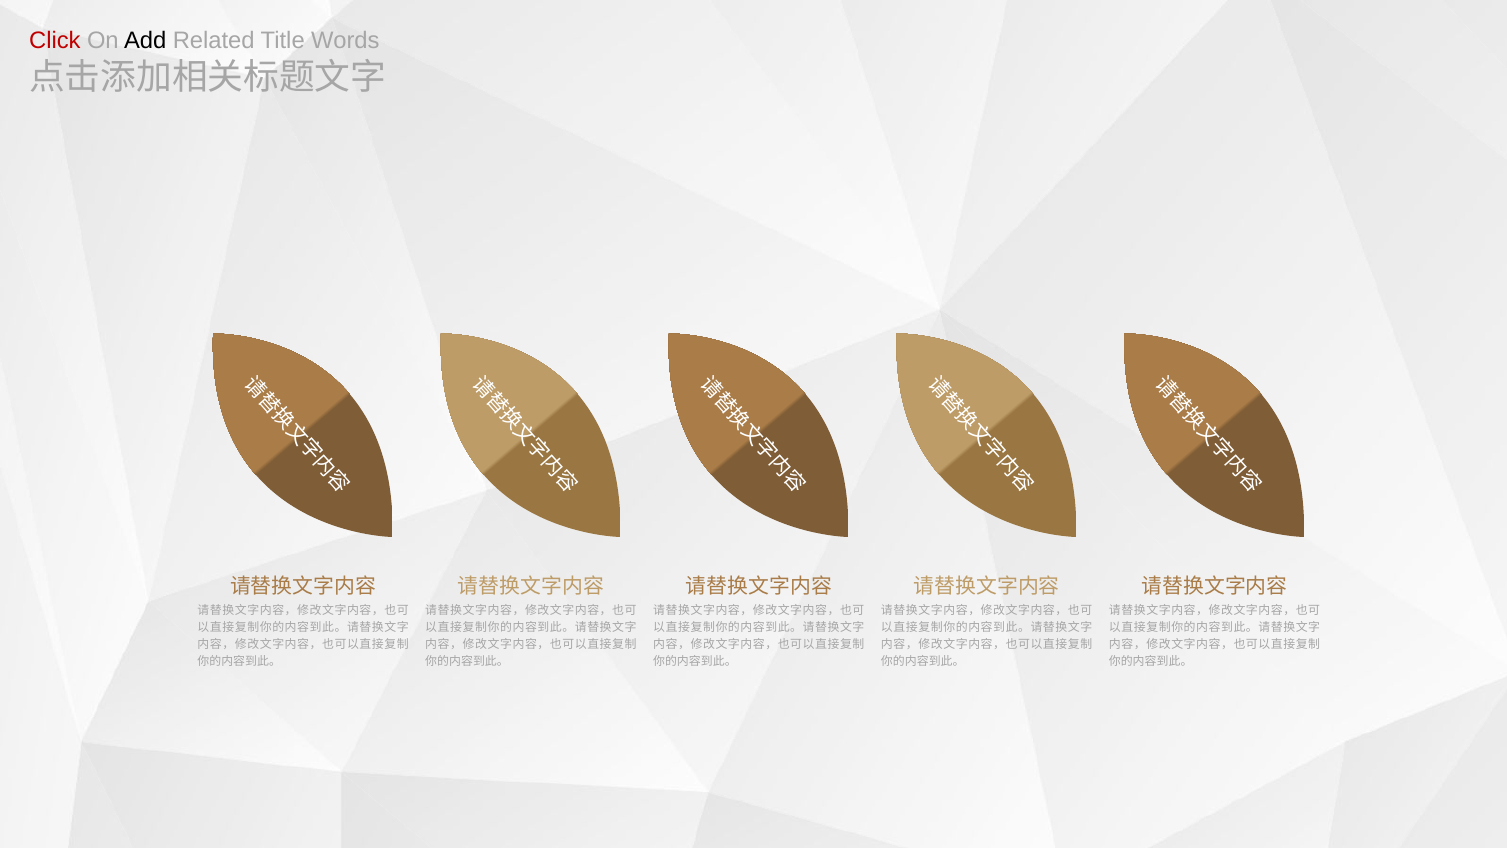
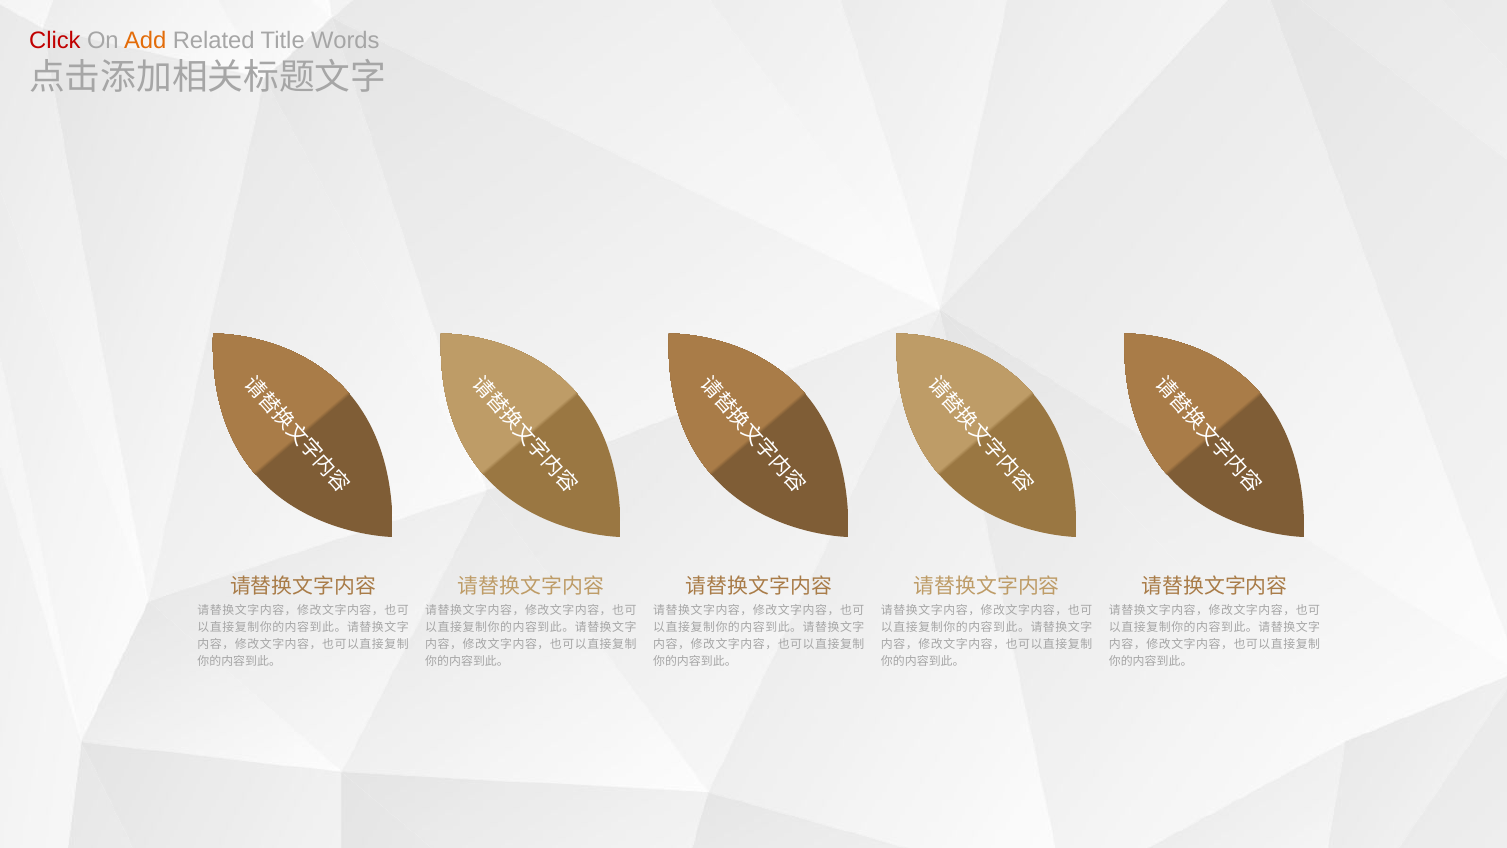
Add colour: black -> orange (145, 41)
